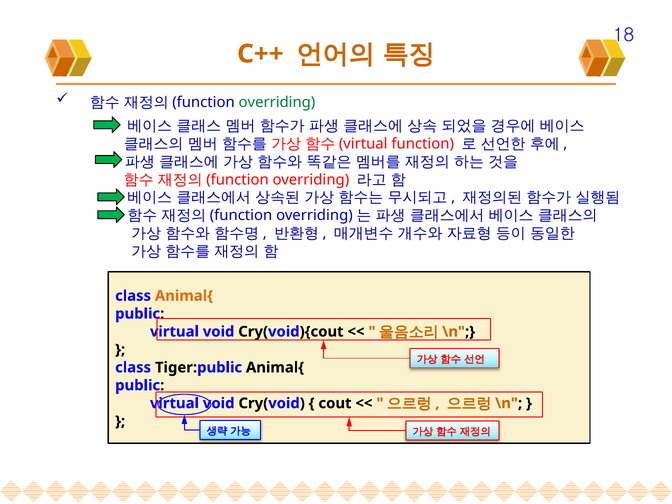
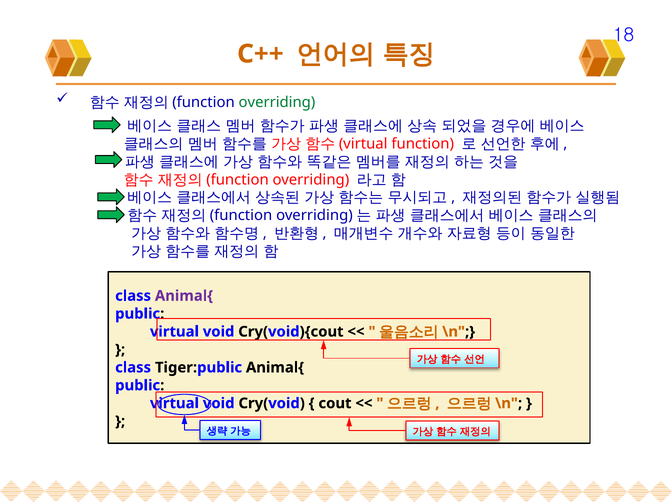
Animal{ colour: orange -> purple (184, 296)
